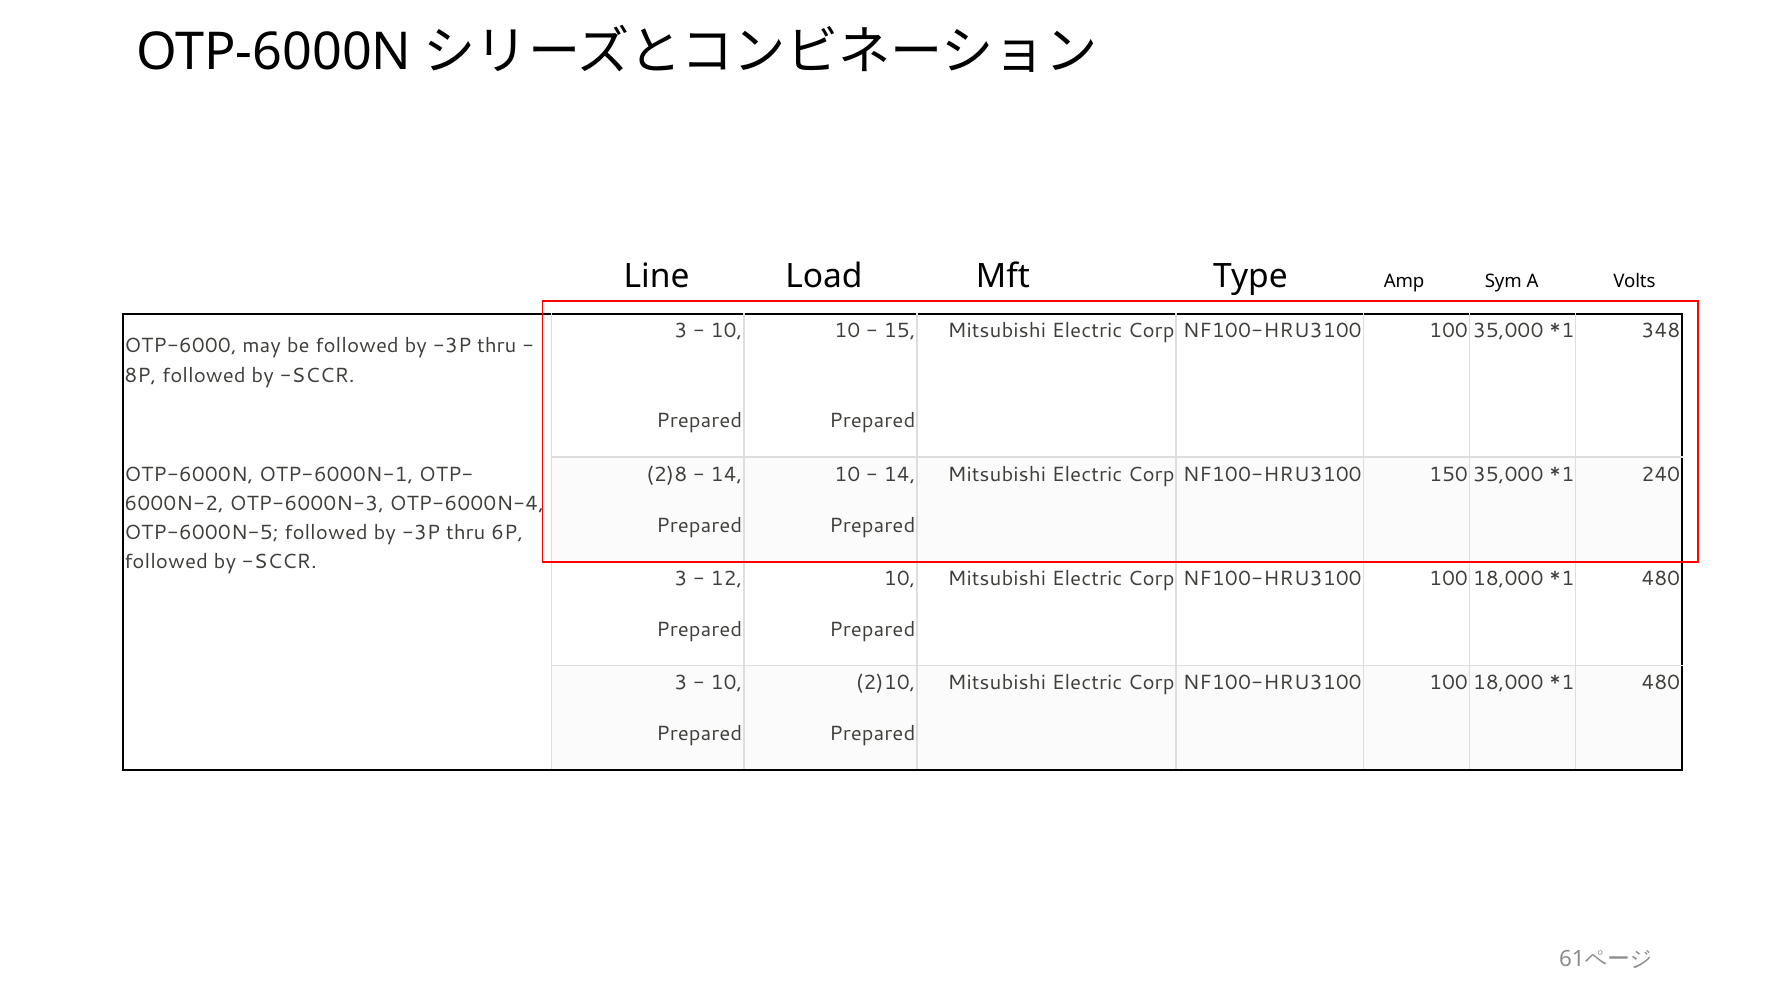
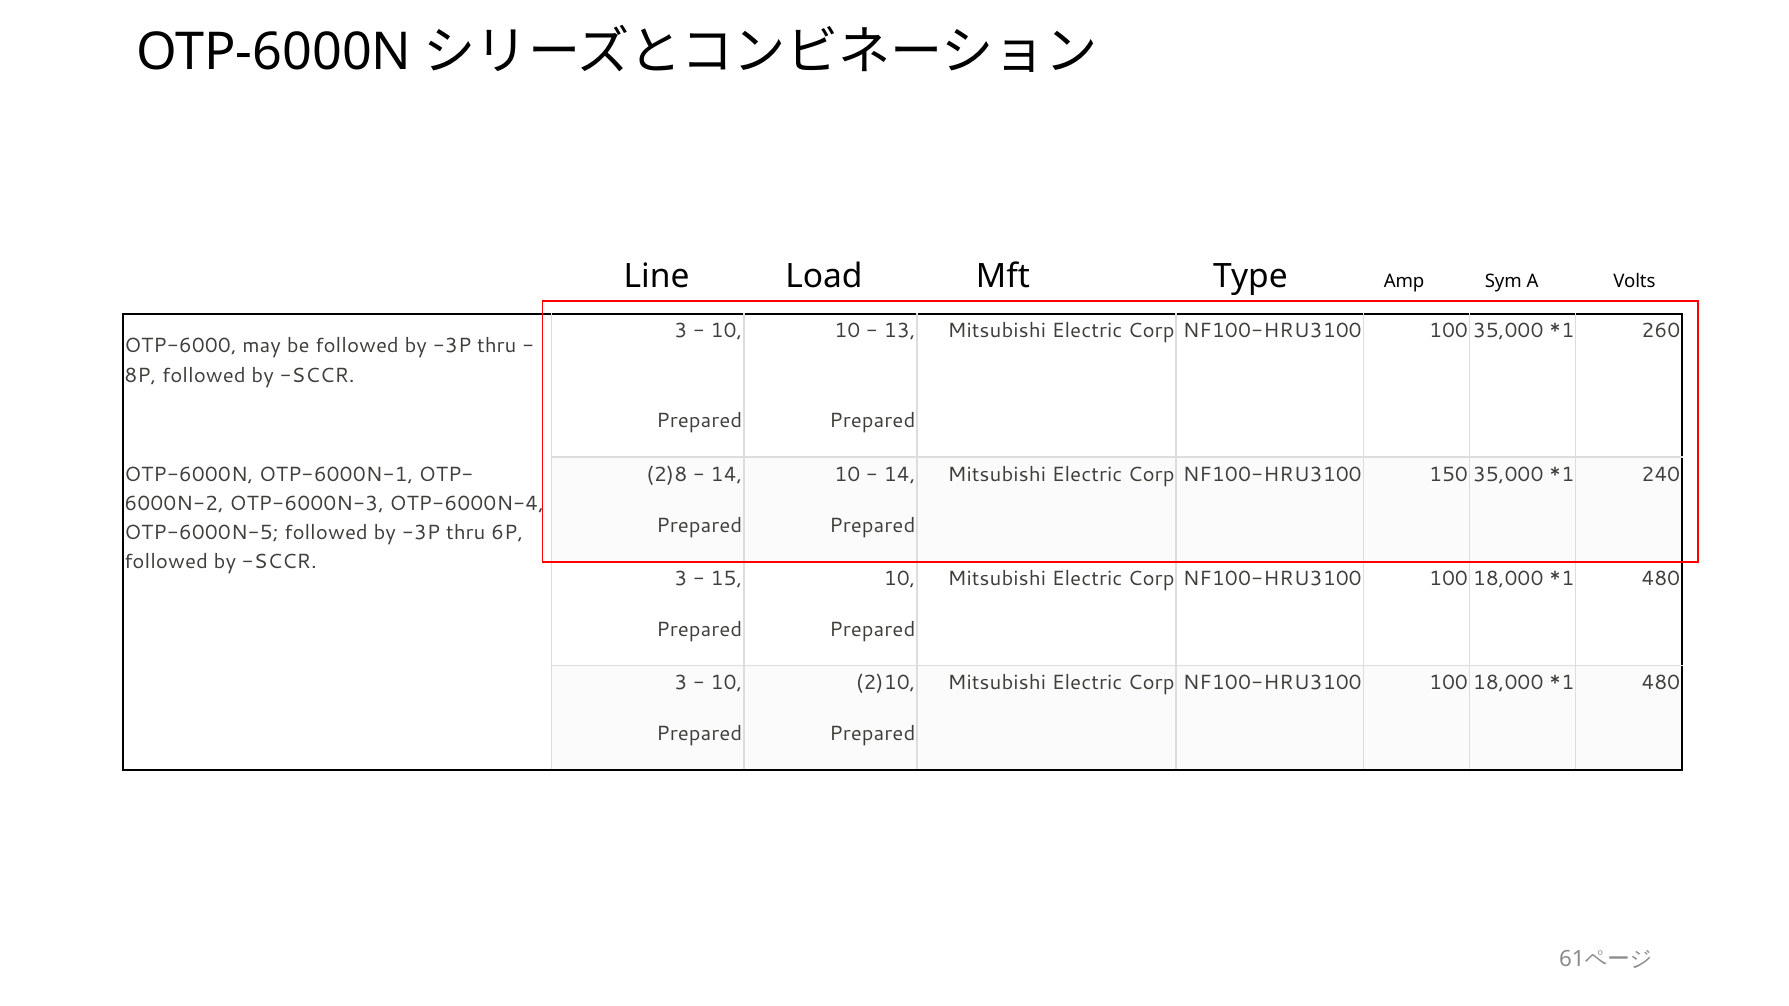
15: 15 -> 13 (900, 331)
348: 348 -> 260 (1661, 331)
12: 12 -> 15 (727, 579)
